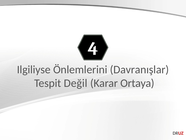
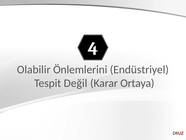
Ilgiliyse: Ilgiliyse -> Olabilir (34, 69)
Davranışlar: Davranışlar -> Endüstriyel (139, 69)
